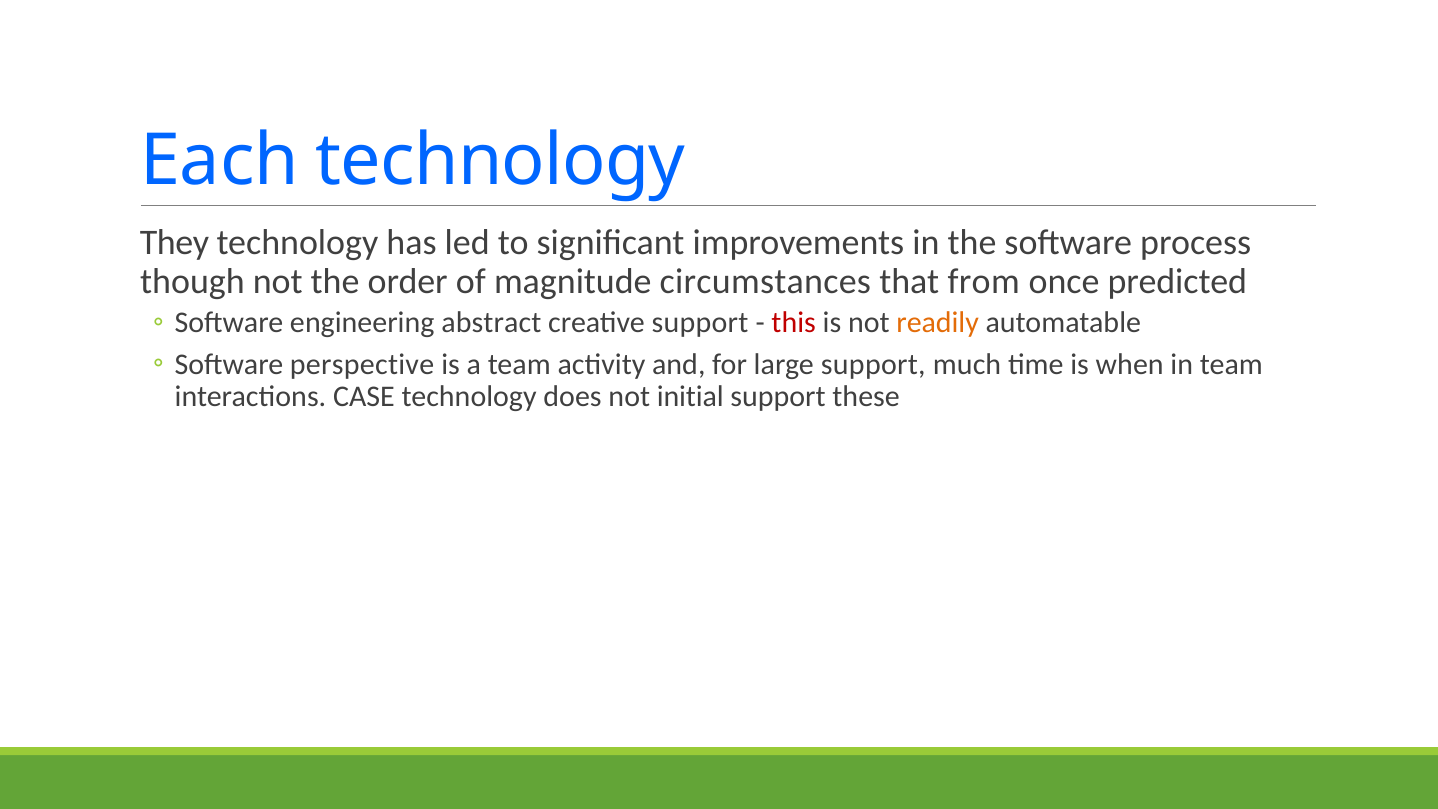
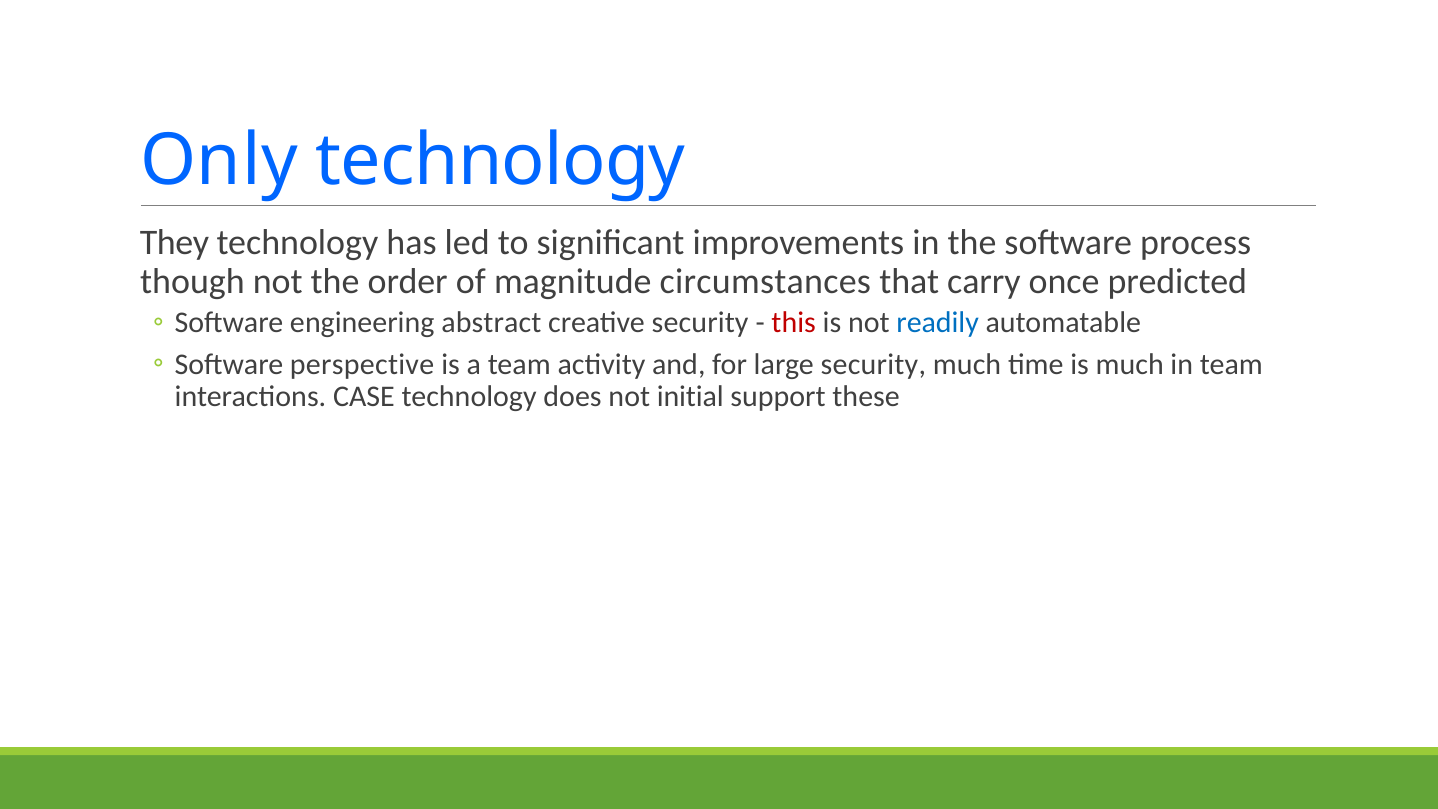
Each: Each -> Only (219, 161)
from: from -> carry (984, 281)
creative support: support -> security (700, 323)
readily colour: orange -> blue (938, 323)
large support: support -> security (873, 364)
is when: when -> much (1130, 364)
